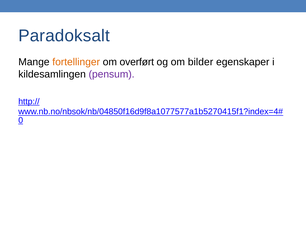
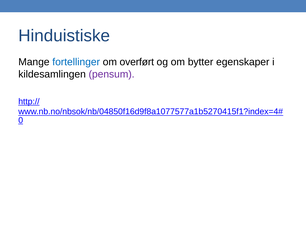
Paradoksalt: Paradoksalt -> Hinduistiske (64, 36)
fortellinger colour: orange -> blue (76, 62)
bilder: bilder -> bytter (201, 62)
